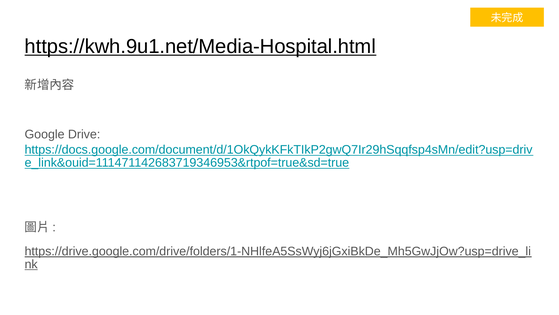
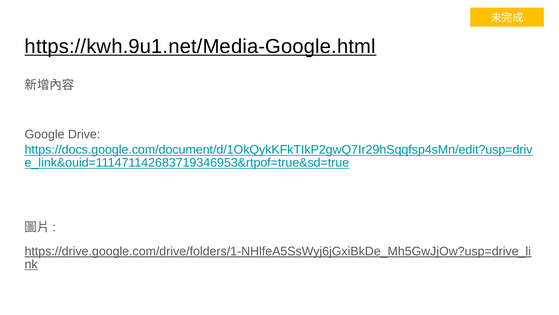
https://kwh.9u1.net/Media-Hospital.html: https://kwh.9u1.net/Media-Hospital.html -> https://kwh.9u1.net/Media-Google.html (200, 46)
